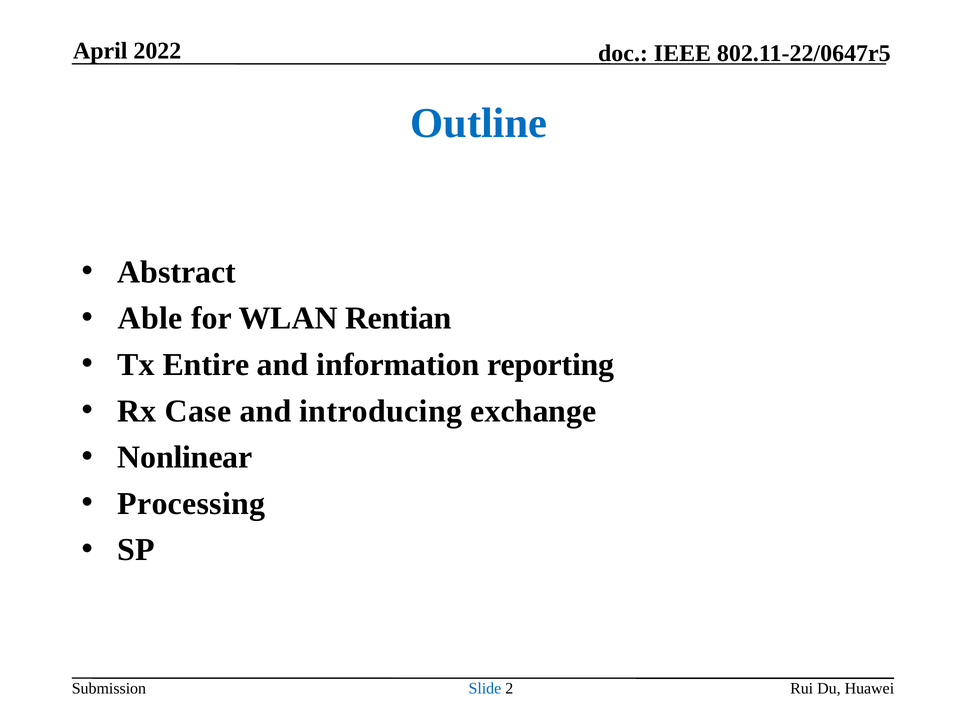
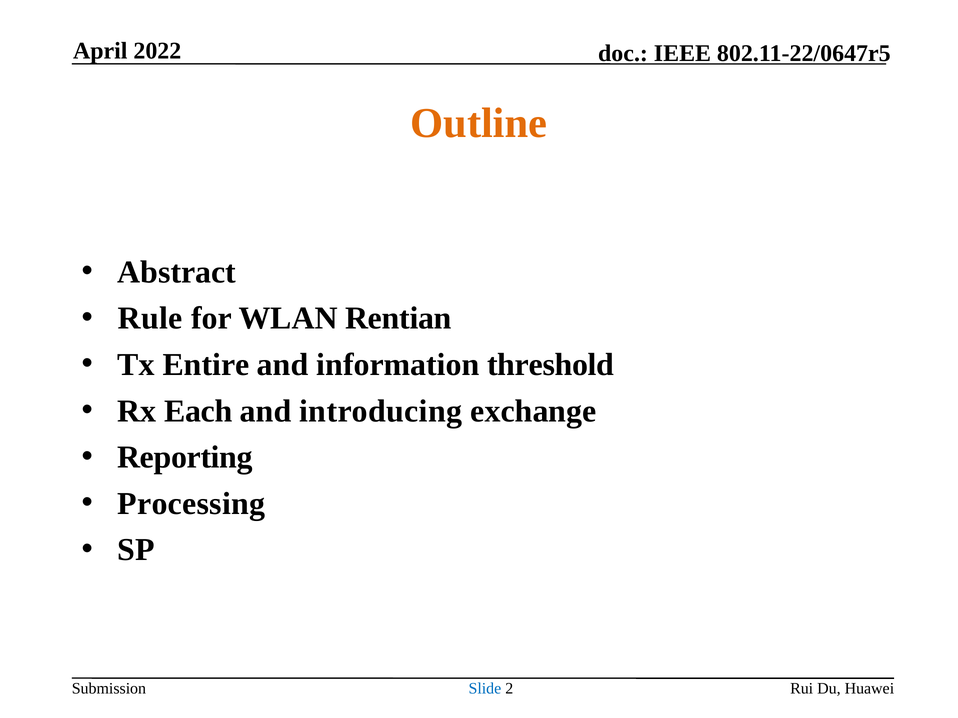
Outline colour: blue -> orange (479, 123)
Able: Able -> Rule (150, 319)
reporting: reporting -> threshold (551, 365)
Case: Case -> Each (198, 411)
Nonlinear: Nonlinear -> Reporting (185, 458)
